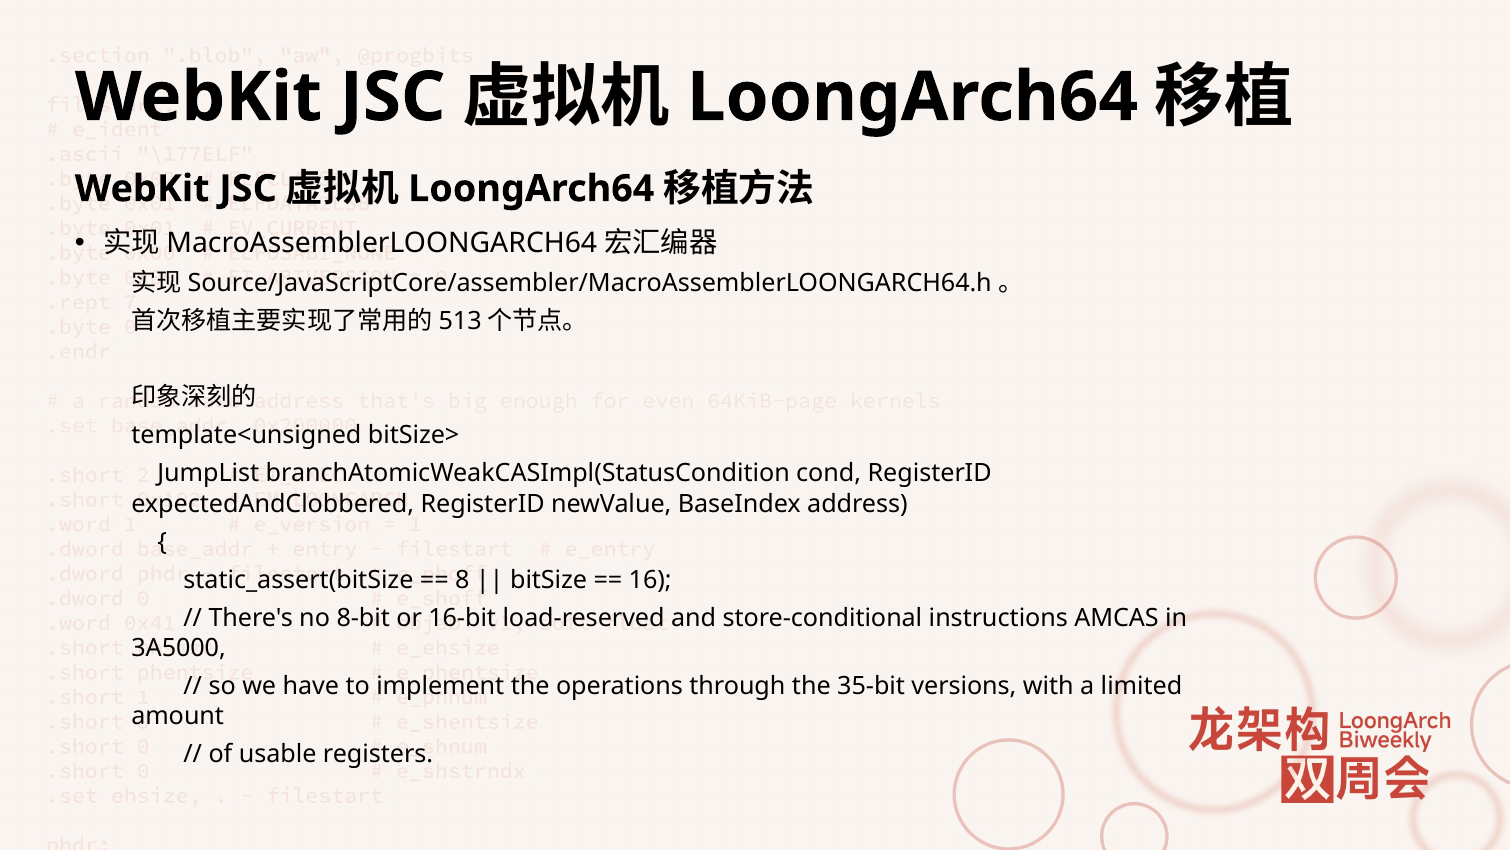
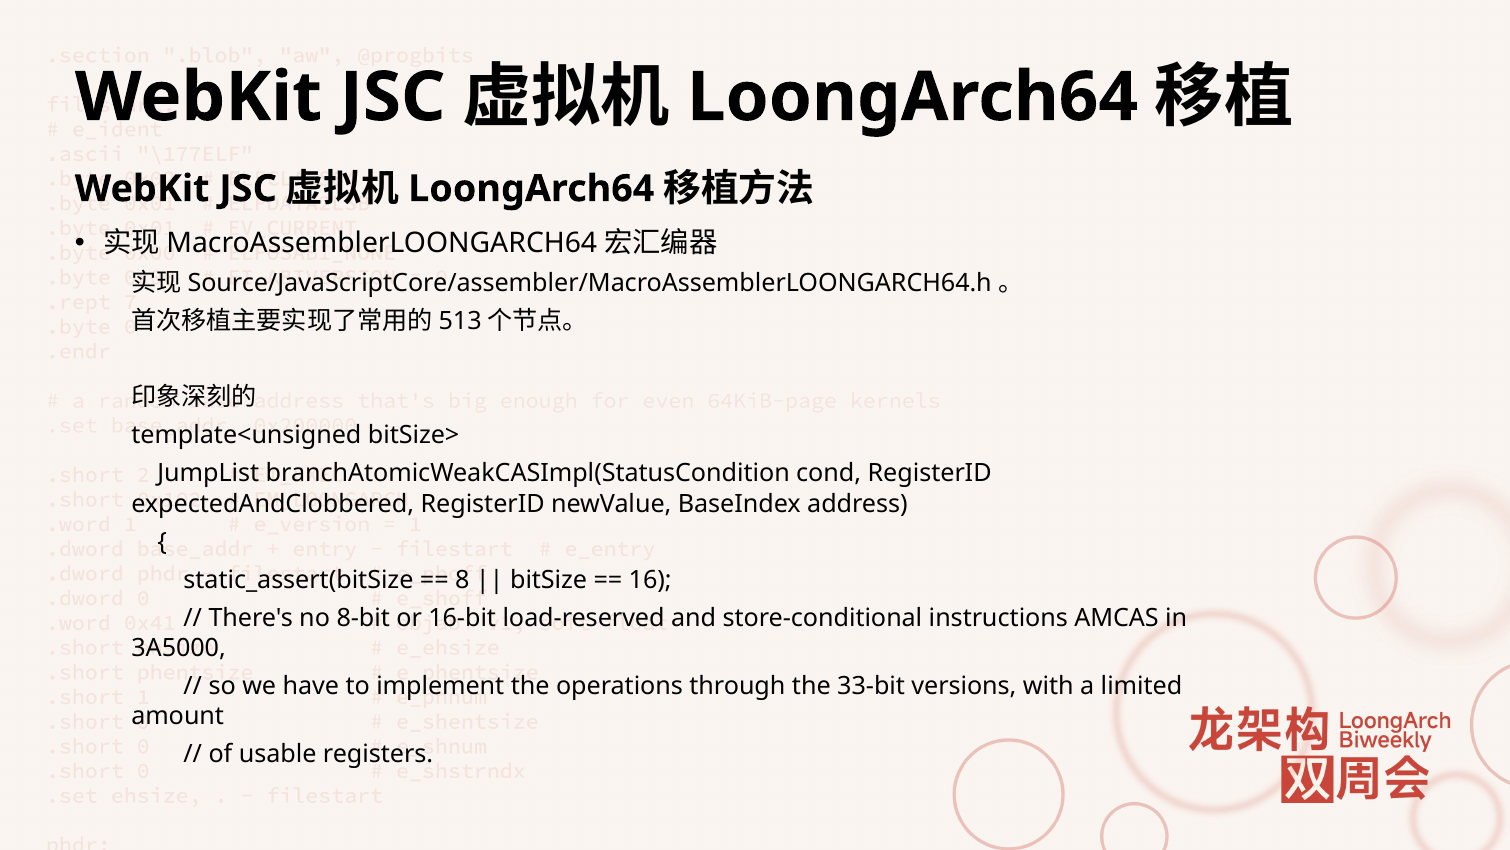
35-bit: 35-bit -> 33-bit (871, 686)
